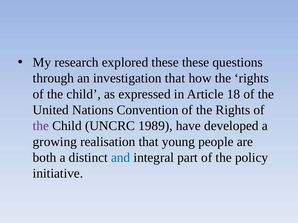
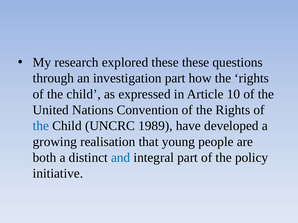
investigation that: that -> part (175, 78)
18: 18 -> 10 (234, 94)
the colour: purple -> blue (41, 126)
